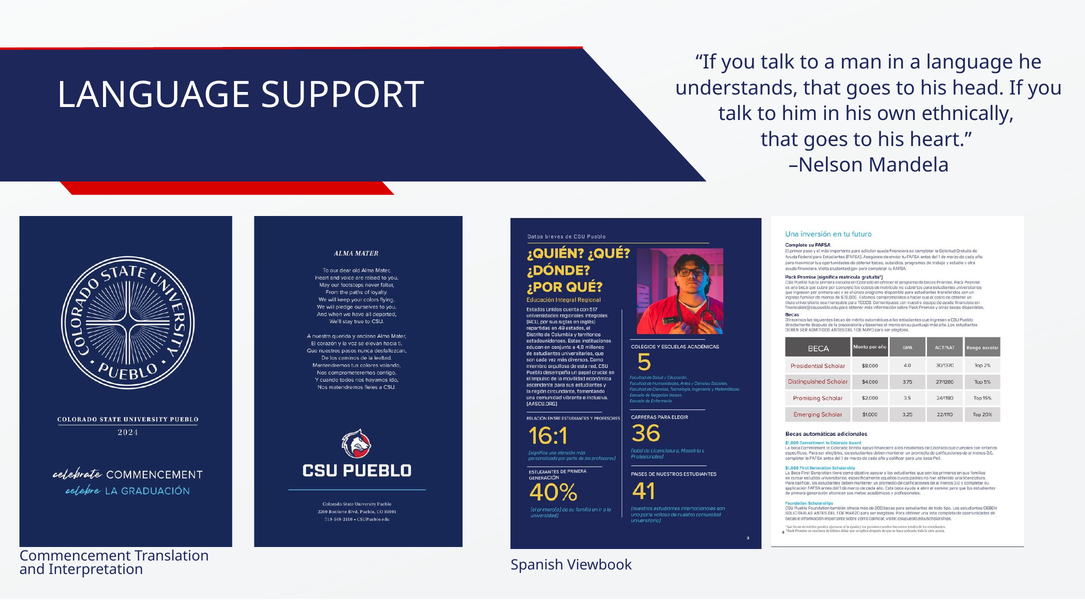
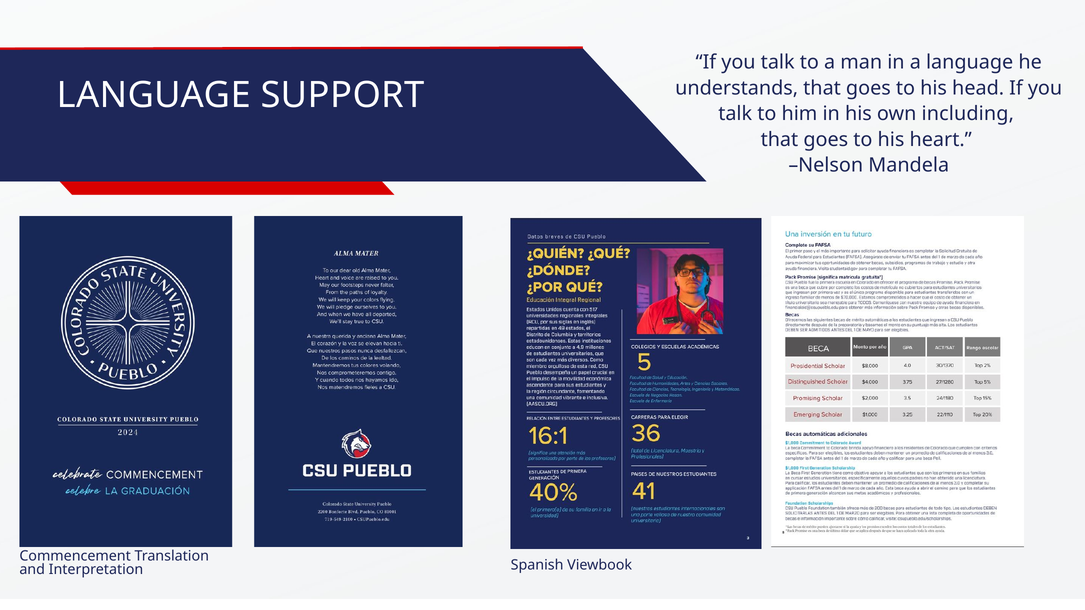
ethnically: ethnically -> including (968, 114)
